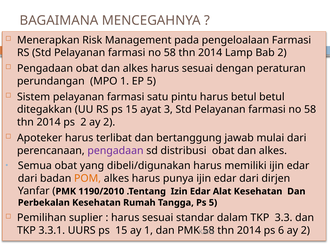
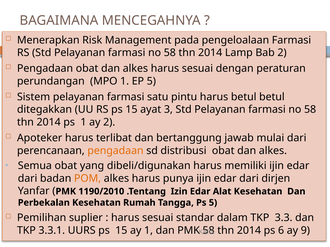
ps 2: 2 -> 1 (83, 122)
pengadaan colour: purple -> orange (115, 151)
6 ay 2: 2 -> 9 (305, 231)
